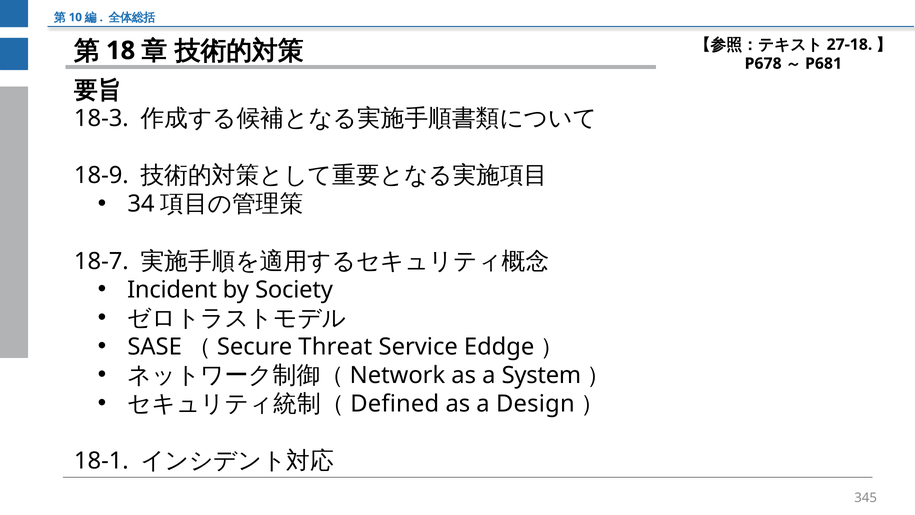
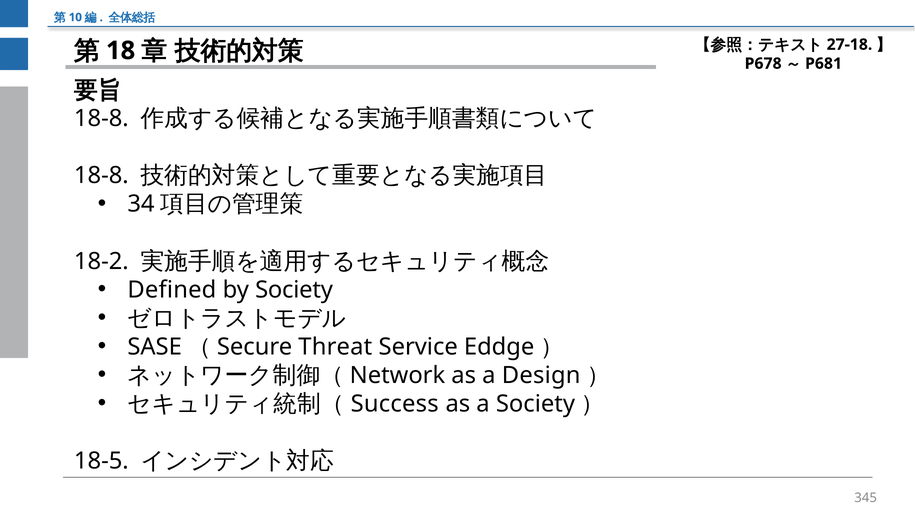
18-3: 18-3 -> 18-8 (101, 119)
18-9: 18-9 -> 18-8 (101, 176)
18-7: 18-7 -> 18-2 (101, 261)
Incident: Incident -> Defined (172, 290)
System: System -> Design (541, 375)
Defined: Defined -> Success (395, 404)
a Design: Design -> Society (535, 404)
18-1: 18-1 -> 18-5 (101, 461)
